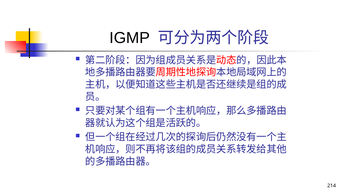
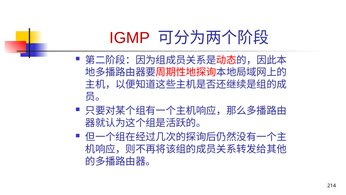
IGMP colour: black -> red (130, 38)
